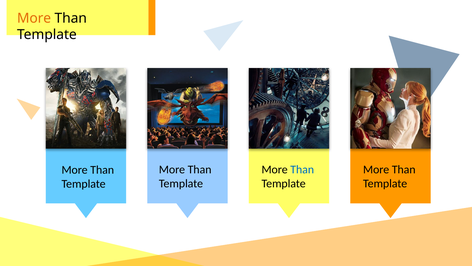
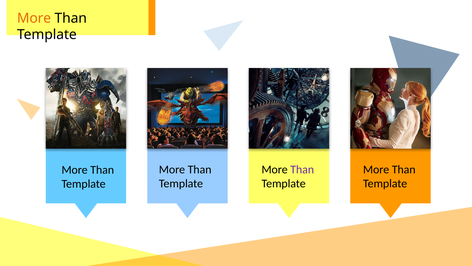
Than colour: blue -> purple (302, 169)
